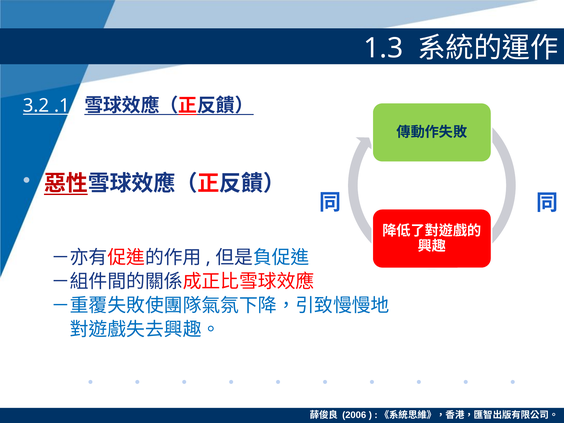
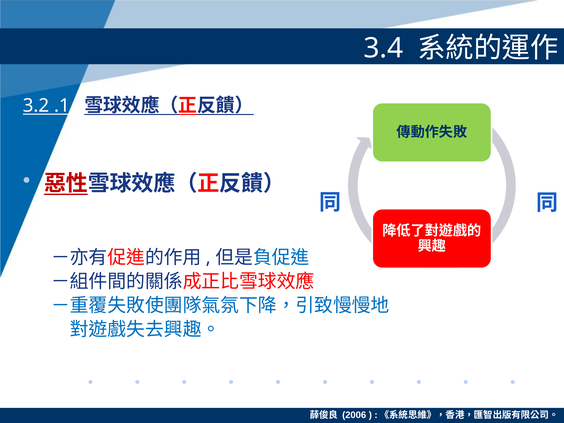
1.3: 1.3 -> 3.4 (383, 48)
